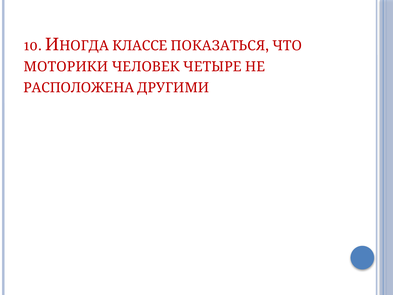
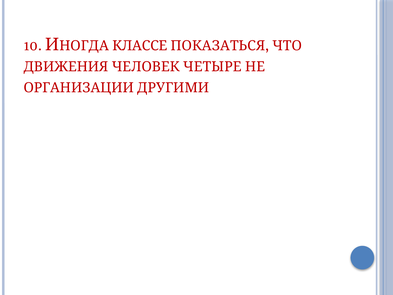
МОТОРИКИ: МОТОРИКИ -> ДВИЖЕНИЯ (66, 67)
РАСПОЛОЖЕНА: РАСПОЛОЖЕНА -> ОРГАНИЗАЦИИ (79, 88)
